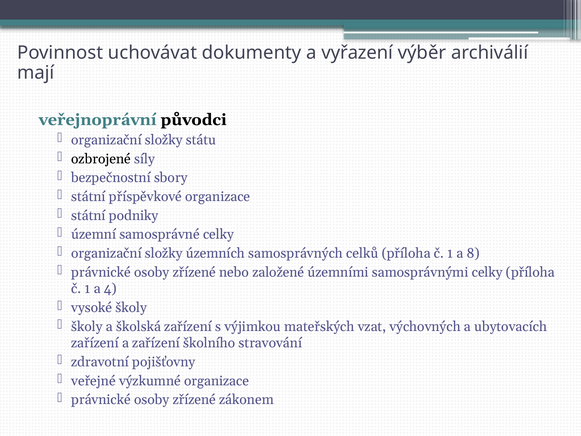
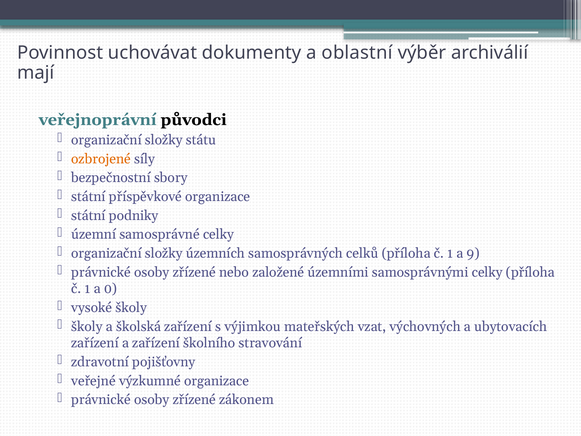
vyřazení: vyřazení -> oblastní (357, 53)
ozbrojené colour: black -> orange (101, 159)
8: 8 -> 9 (473, 253)
4: 4 -> 0 (110, 289)
